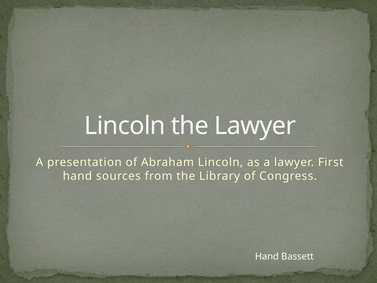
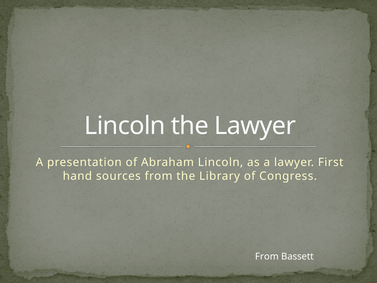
Hand: Hand -> From (267, 256)
